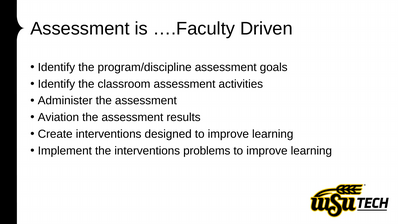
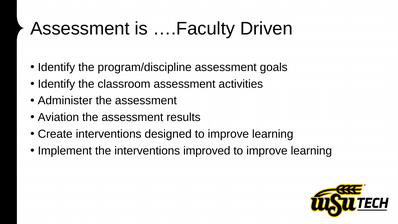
problems: problems -> improved (207, 151)
